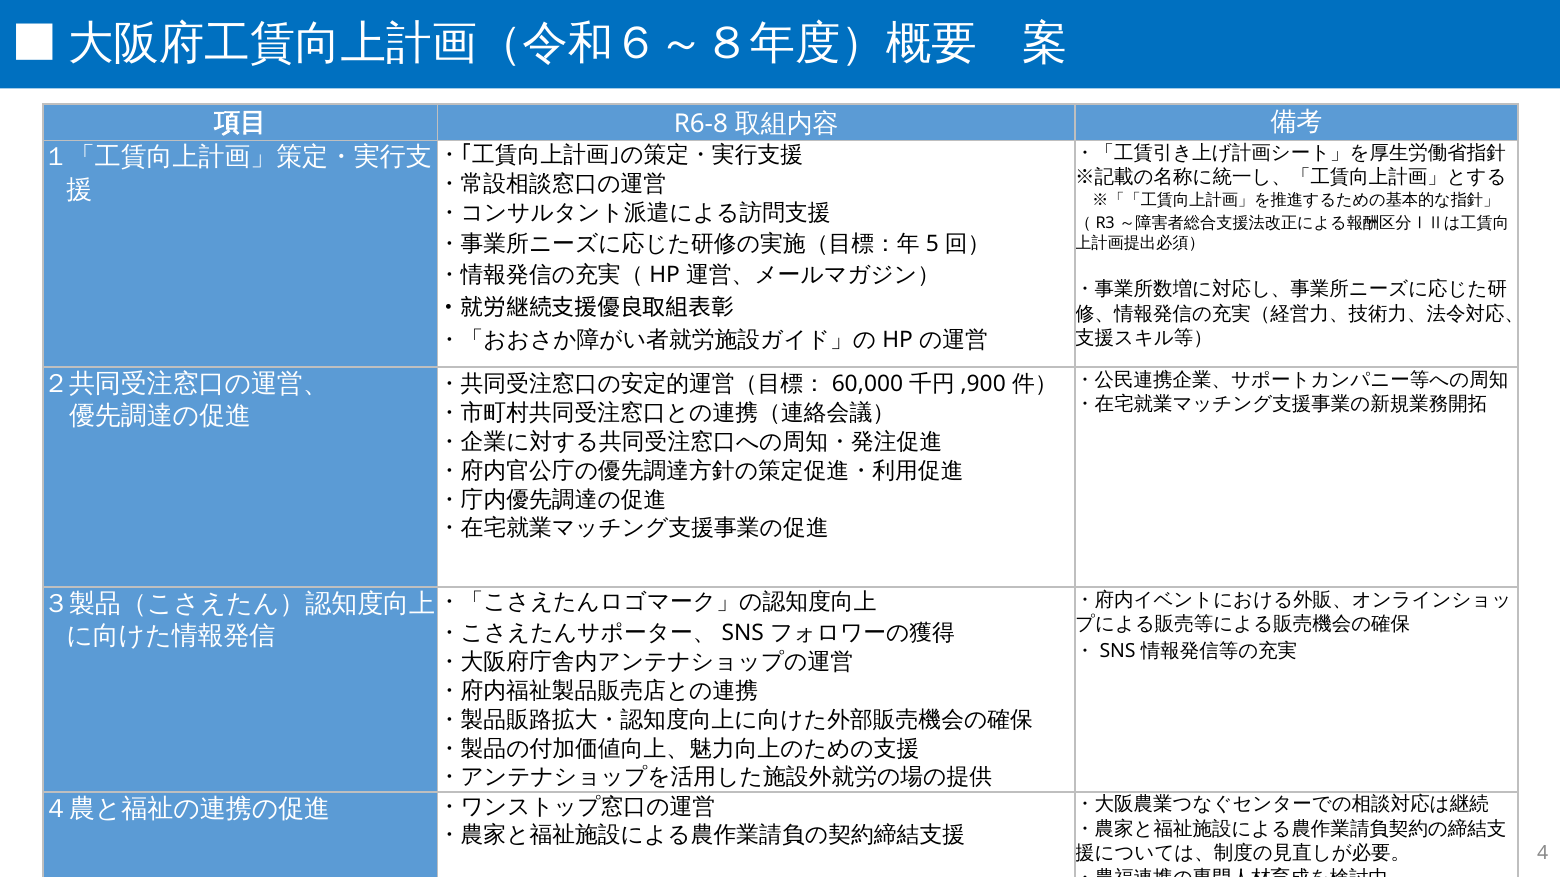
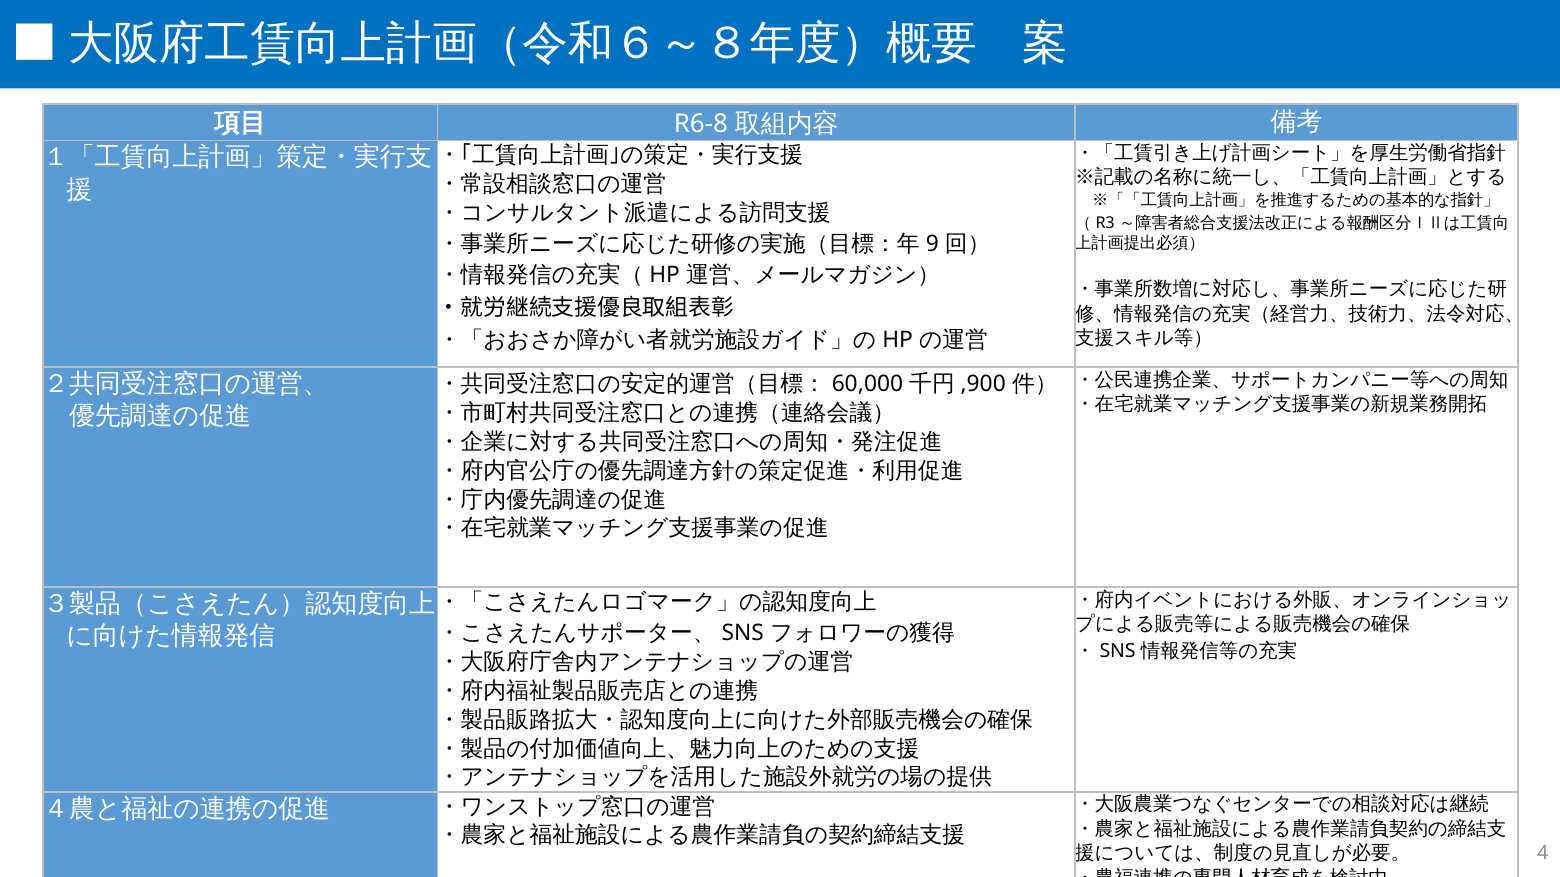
5: 5 -> 9 (932, 244)
